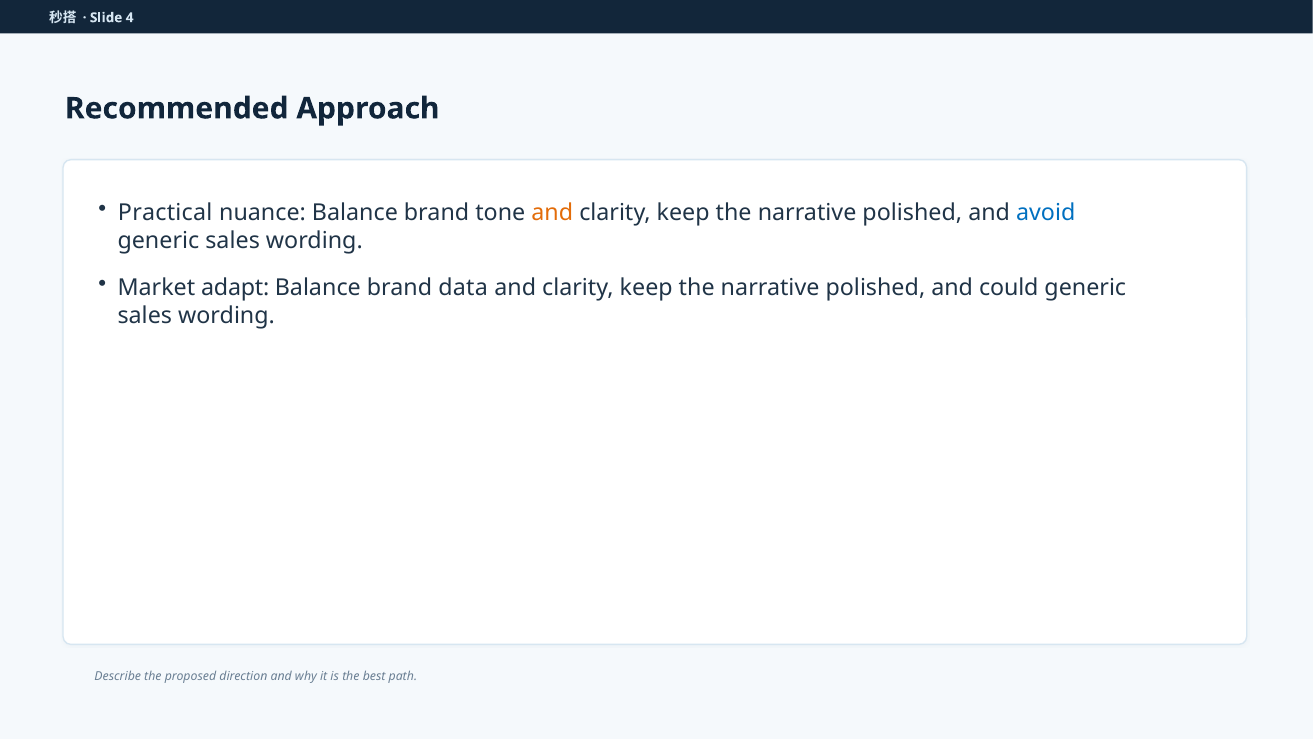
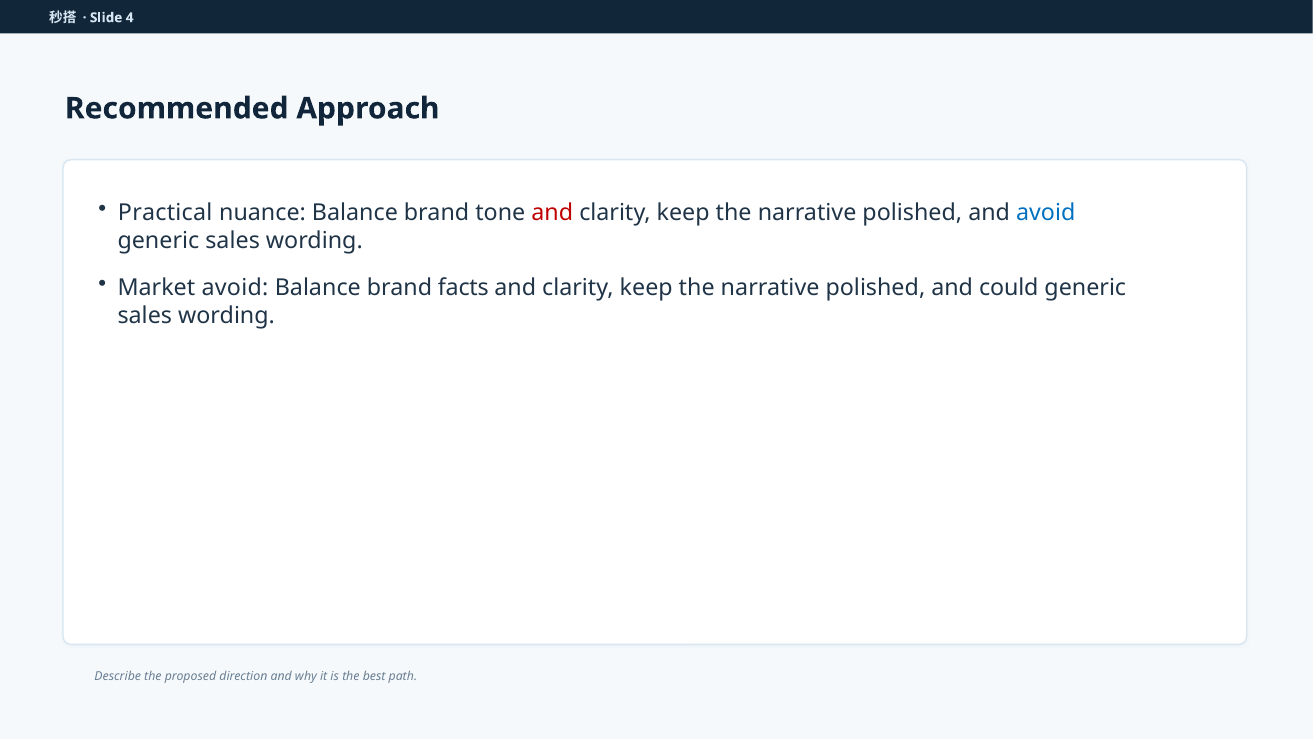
and colour: orange -> red (552, 212)
Market adapt: adapt -> avoid (235, 287)
data: data -> facts (463, 287)
